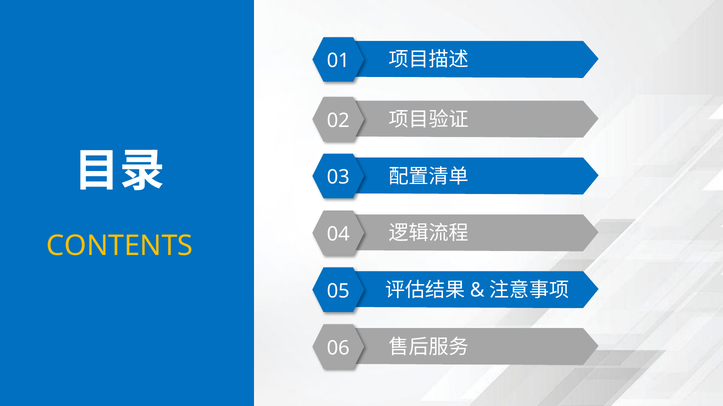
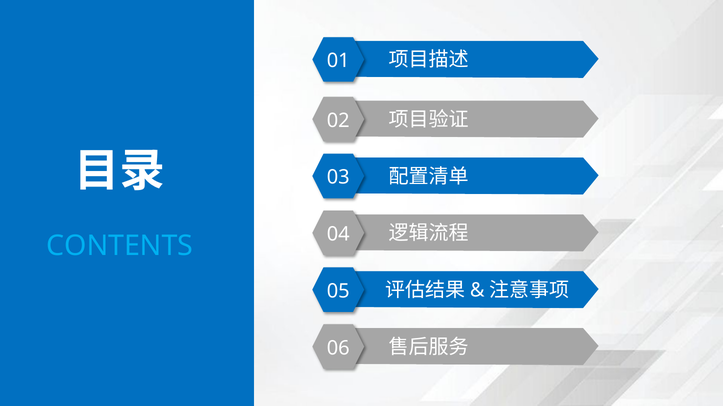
CONTENTS colour: yellow -> light blue (120, 246)
